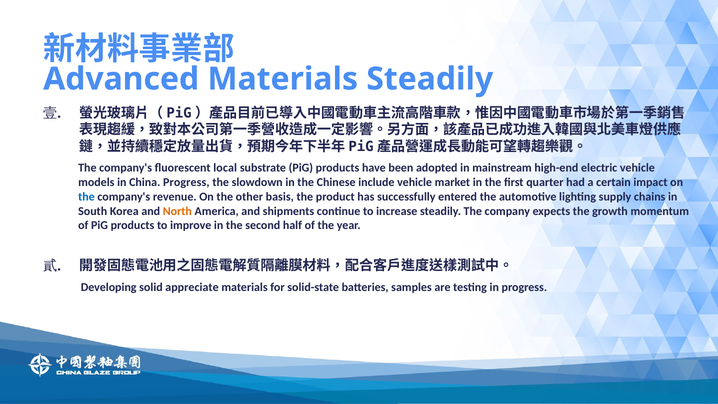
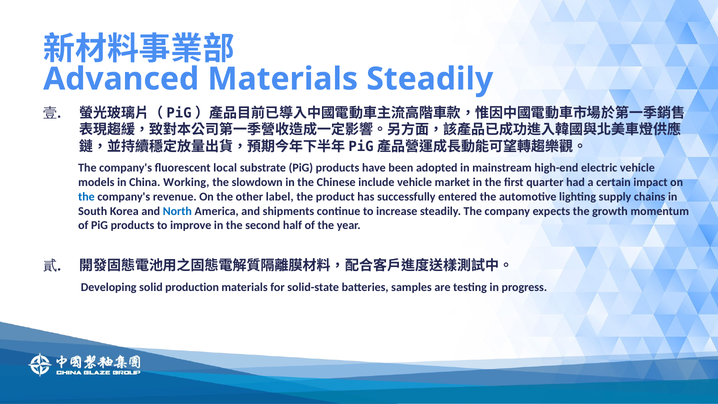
China Progress: Progress -> Working (186, 182)
basis: basis -> label (280, 197)
North colour: orange -> blue (177, 211)
appreciate: appreciate -> production (192, 287)
